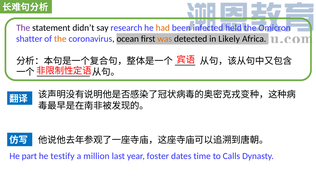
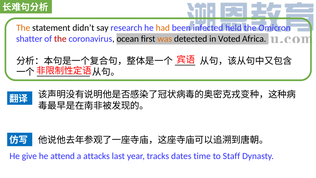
The colour: purple -> orange (23, 28)
the colour: orange -> red (60, 39)
Likely: Likely -> Voted (229, 39)
part: part -> give (29, 156)
testify: testify -> attend (63, 156)
million: million -> attacks (97, 156)
foster: foster -> tracks (158, 156)
Calls: Calls -> Staff (231, 156)
